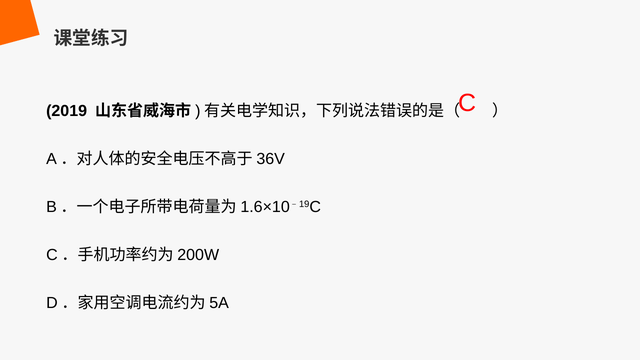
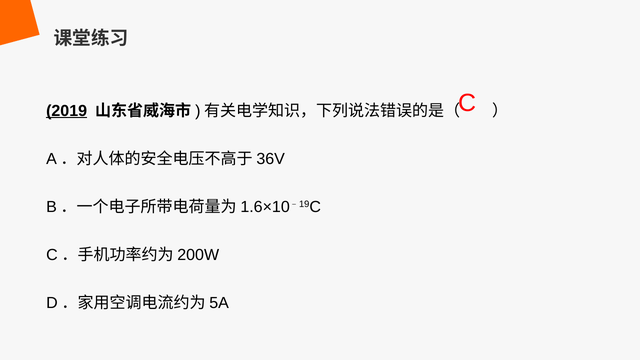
2019 underline: none -> present (67, 111)
